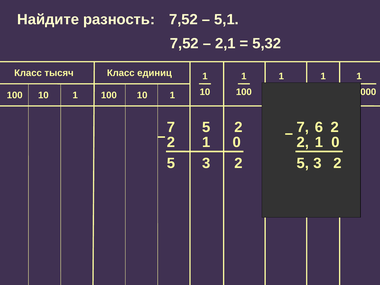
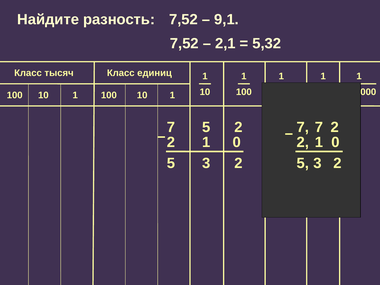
5,1: 5,1 -> 9,1 (227, 20)
7 6: 6 -> 7 (319, 127)
